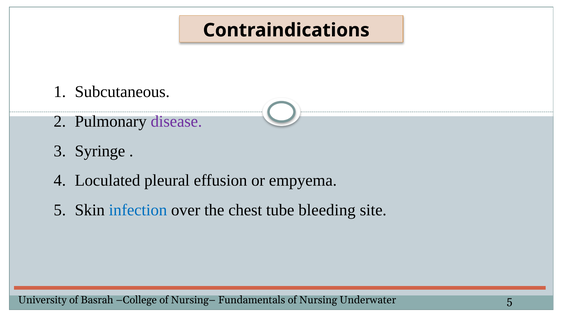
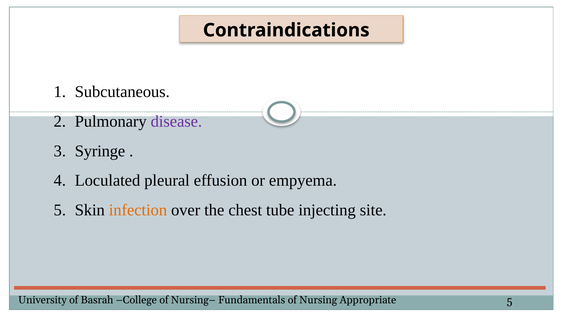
infection colour: blue -> orange (138, 210)
bleeding: bleeding -> injecting (327, 210)
Underwater: Underwater -> Appropriate (368, 300)
